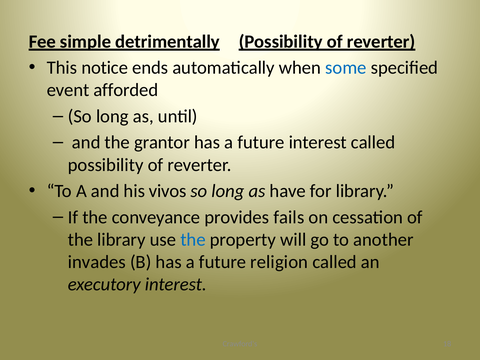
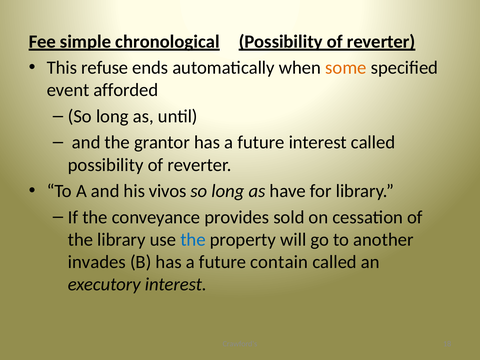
detrimentally: detrimentally -> chronological (167, 42)
notice: notice -> refuse (105, 68)
some colour: blue -> orange (346, 68)
fails: fails -> sold (289, 217)
religion: religion -> contain (279, 262)
